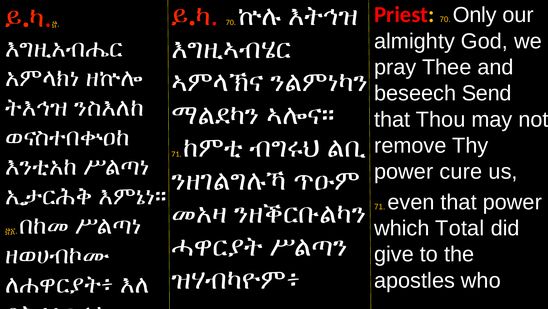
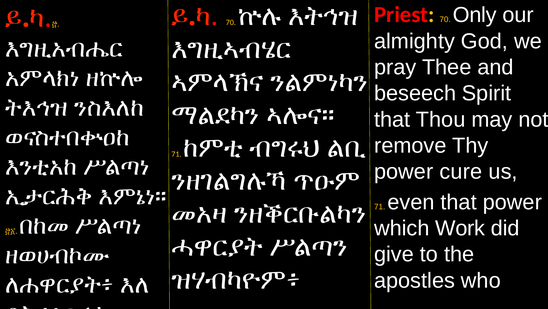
Send: Send -> Spirit (487, 93)
Total: Total -> Work (460, 228)
